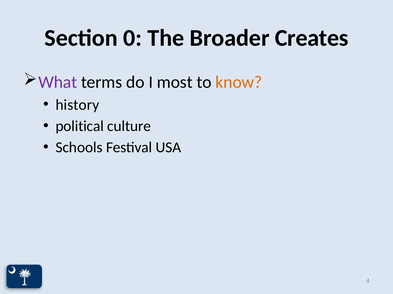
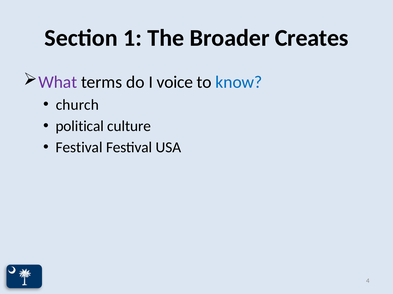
0: 0 -> 1 (133, 38)
most: most -> voice (175, 82)
know colour: orange -> blue (239, 82)
history: history -> church (77, 105)
Schools: Schools -> Festival (79, 148)
